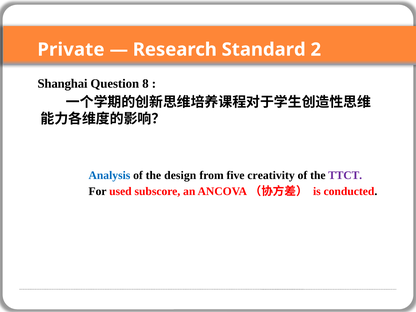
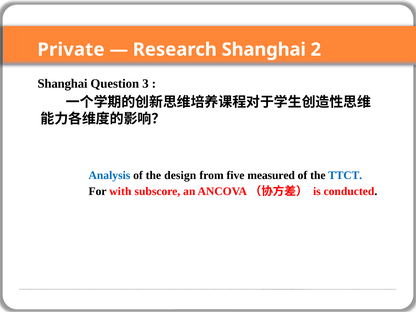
Research Standard: Standard -> Shanghai (264, 50)
8: 8 -> 3 (145, 84)
creativity: creativity -> measured (271, 175)
TTCT colour: purple -> blue (345, 175)
used: used -> with (120, 191)
